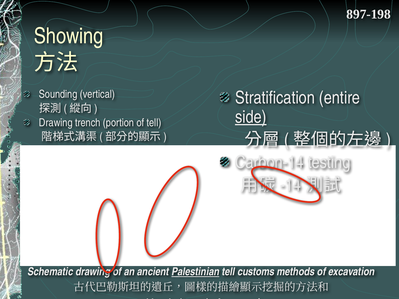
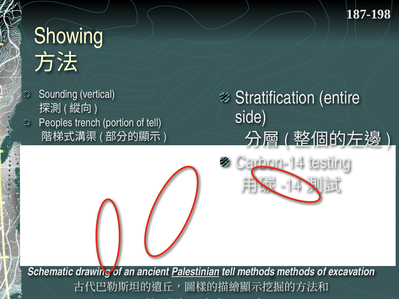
897-198: 897-198 -> 187-198 (369, 14)
side underline: present -> none (251, 117)
Drawing: Drawing -> Peoples (56, 123)
tell customs: customs -> methods (256, 272)
